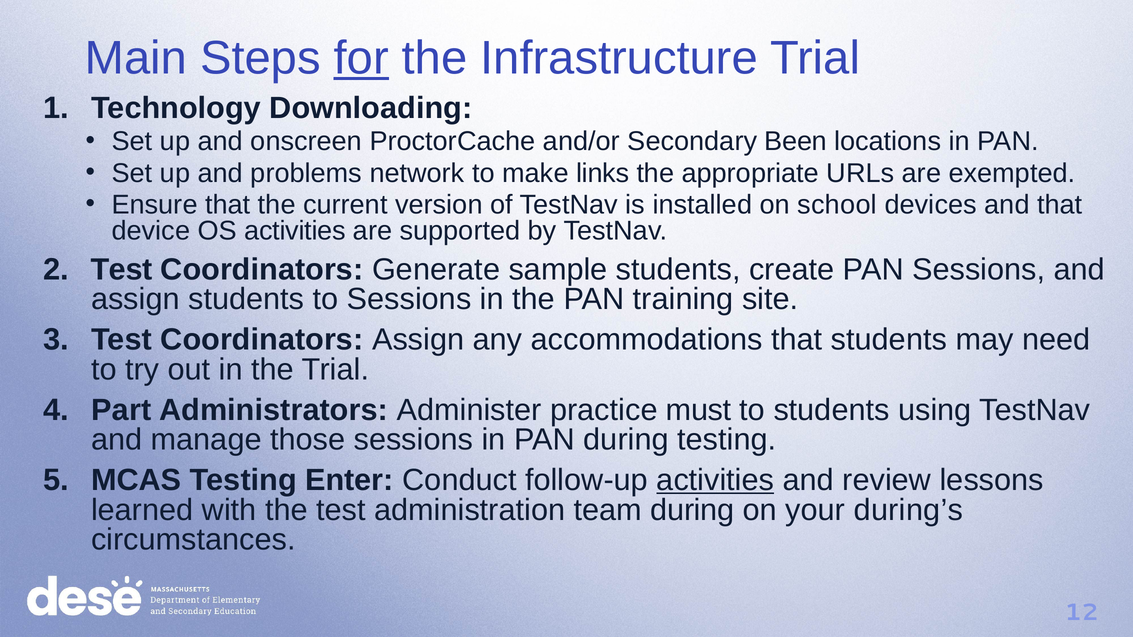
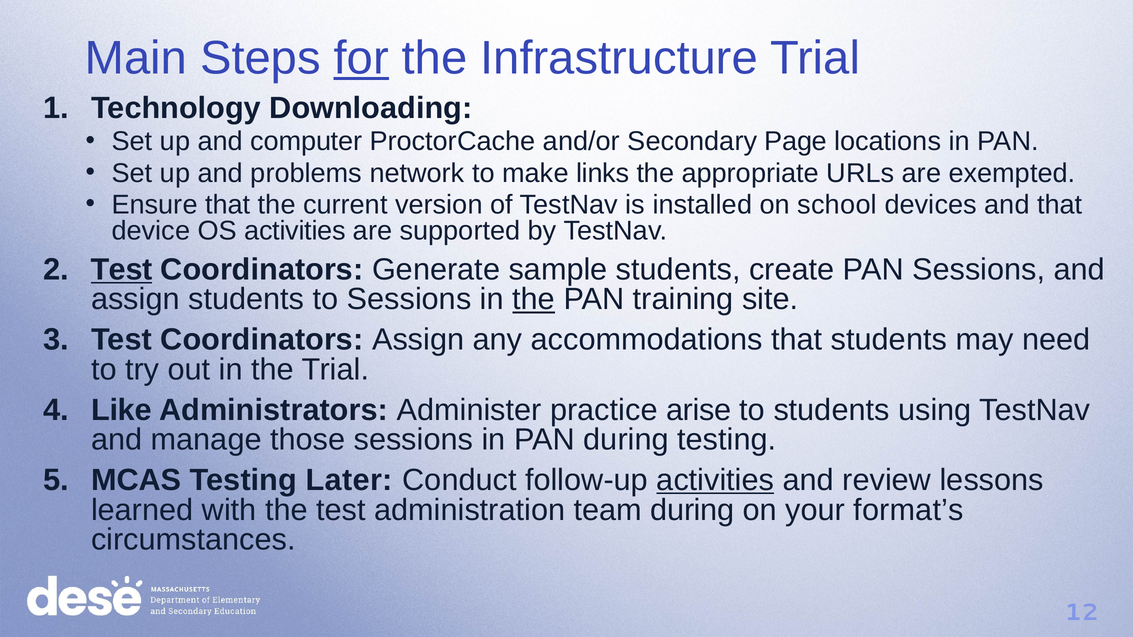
onscreen: onscreen -> computer (306, 141)
Been: Been -> Page (796, 141)
Test underline: none -> present (122, 270)
the underline: none -> present (534, 299)
Part: Part -> Like (121, 410)
must: must -> arise (699, 410)
Enter: Enter -> Later (349, 480)
during’s: during’s -> format’s (909, 510)
